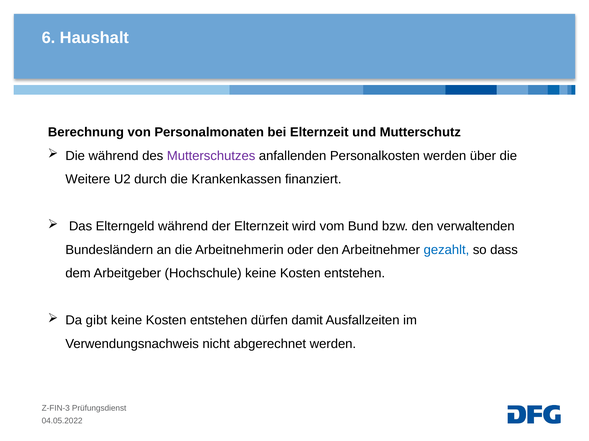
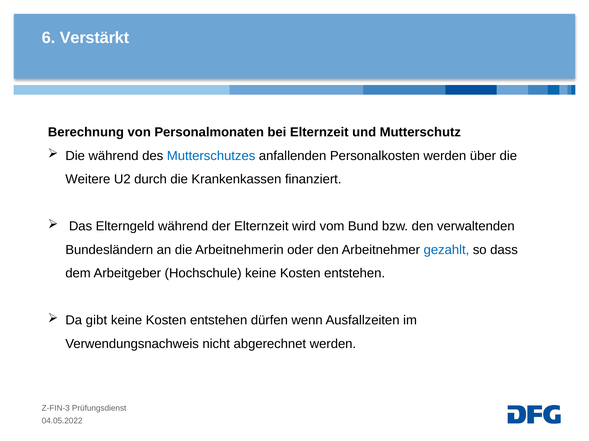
Haushalt: Haushalt -> Verstärkt (95, 38)
Mutterschutzes colour: purple -> blue (211, 156)
damit: damit -> wenn (307, 321)
